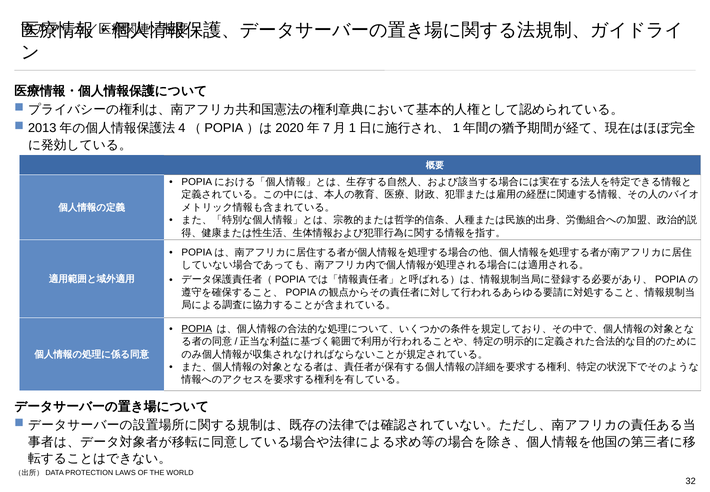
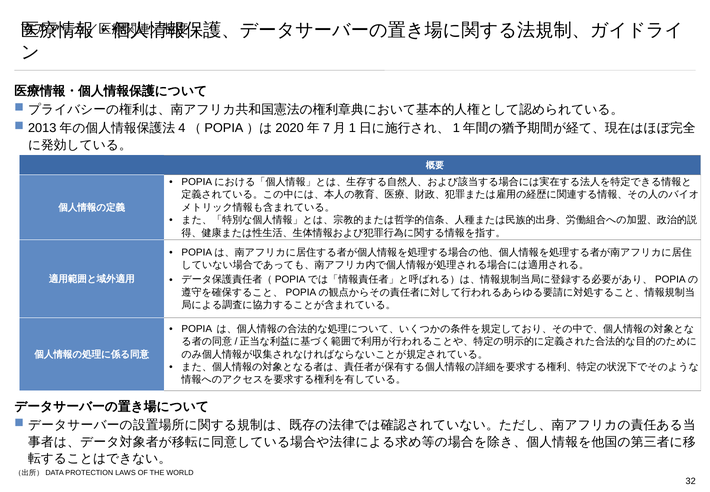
POPIA underline: present -> none (197, 329)
